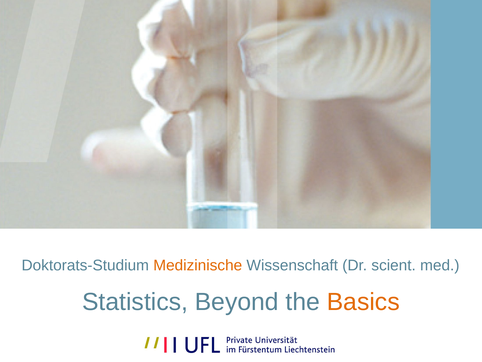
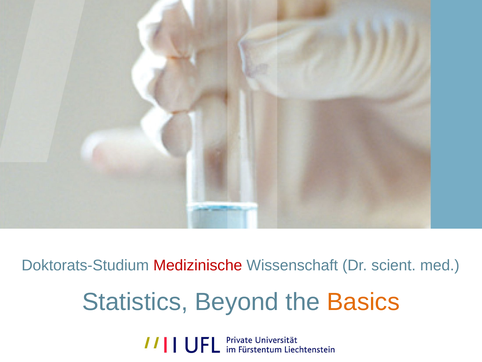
Medizinische colour: orange -> red (198, 265)
